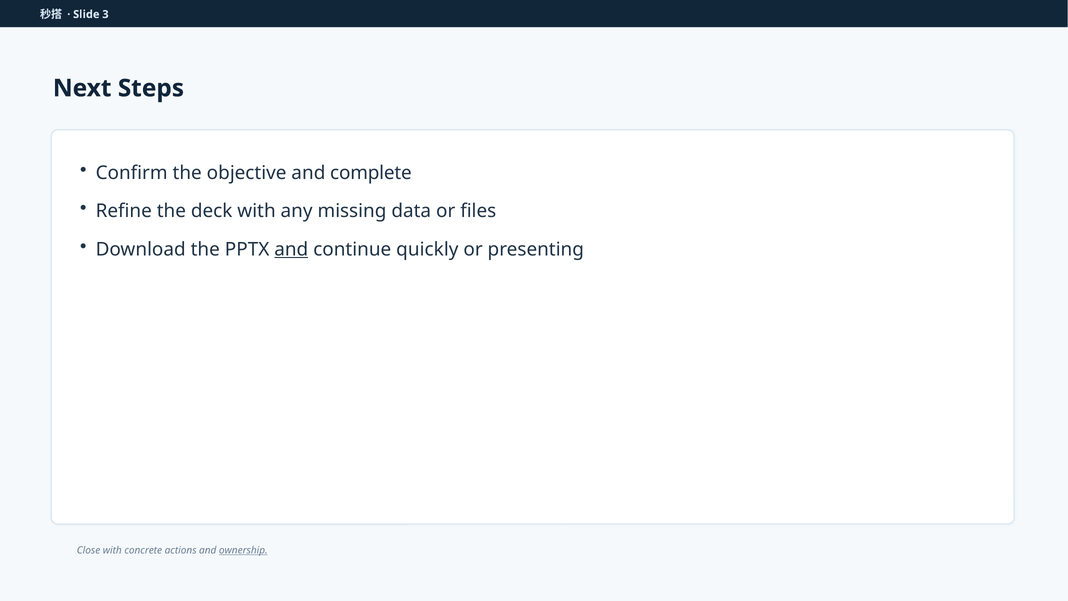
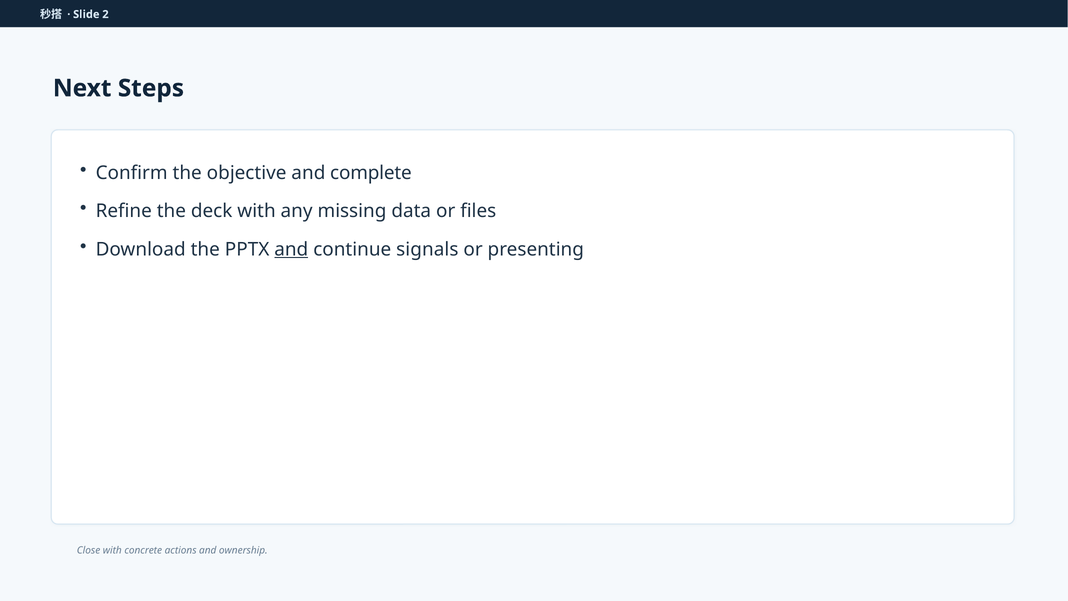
3: 3 -> 2 (105, 14)
quickly: quickly -> signals (427, 249)
ownership underline: present -> none (243, 550)
